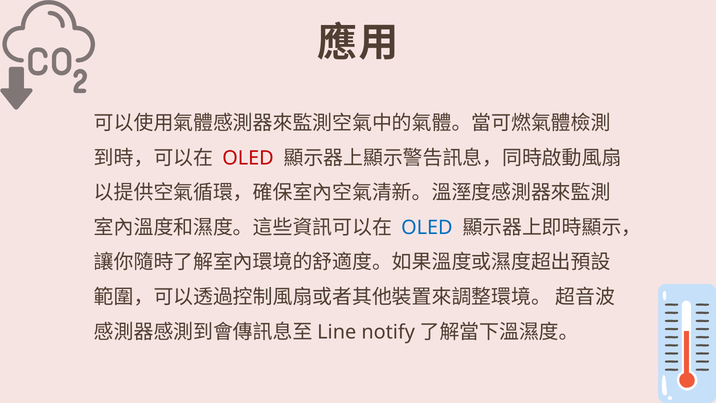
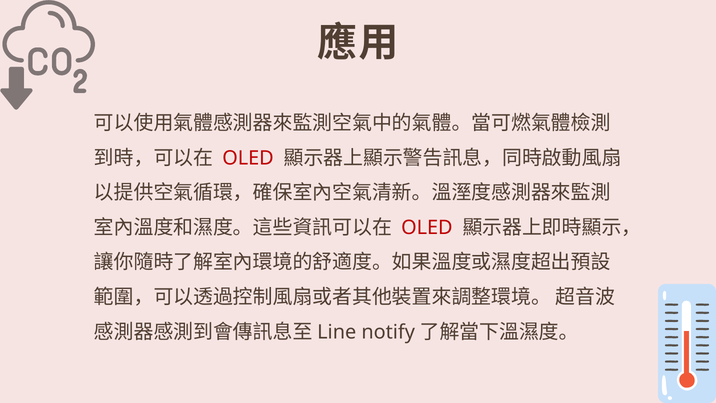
OLED colour: blue -> red (427, 227)
